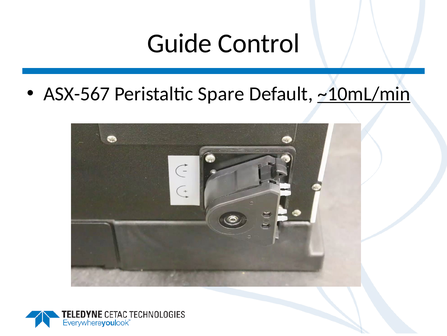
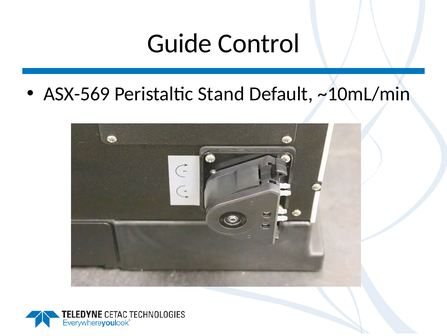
ASX-567: ASX-567 -> ASX-569 (77, 94)
Spare: Spare -> Stand (221, 94)
~10mL/min underline: present -> none (364, 94)
